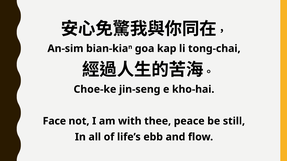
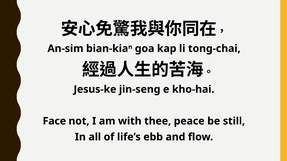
Choe-ke: Choe-ke -> Jesus-ke (95, 90)
